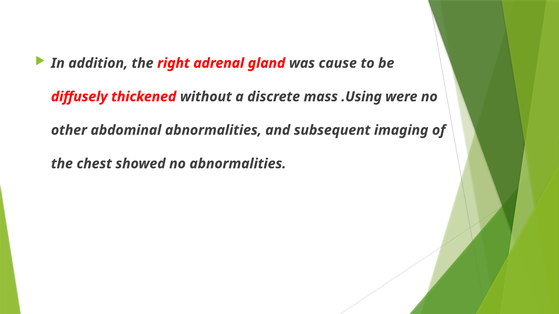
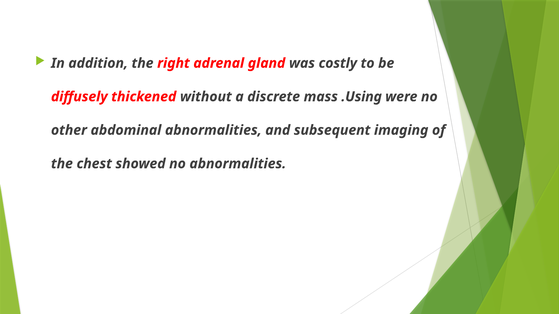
cause: cause -> costly (338, 63)
